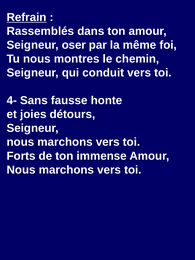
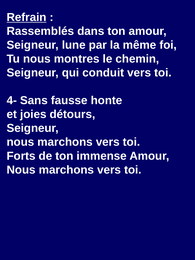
oser: oser -> lune (74, 45)
